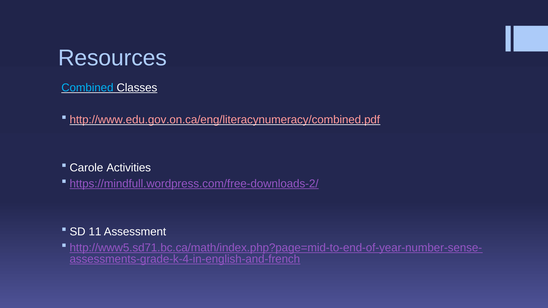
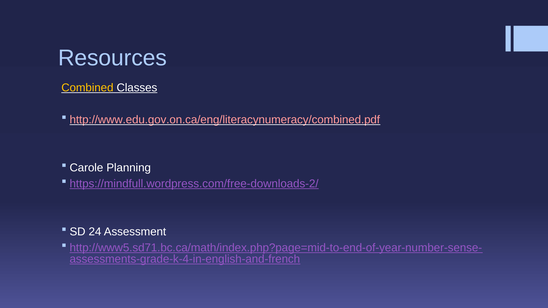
Combined colour: light blue -> yellow (87, 88)
Activities: Activities -> Planning (129, 168)
11: 11 -> 24 (95, 232)
